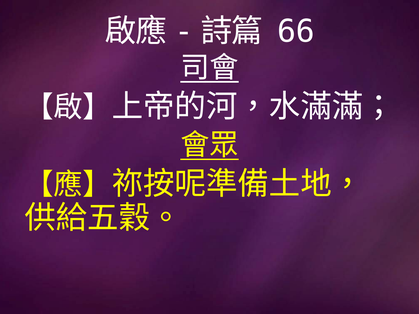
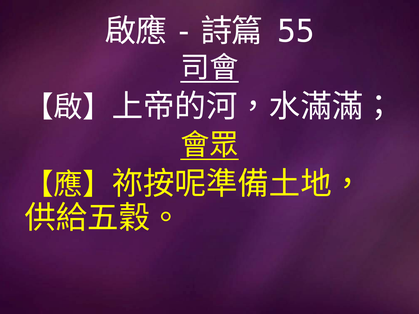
66: 66 -> 55 (296, 32)
